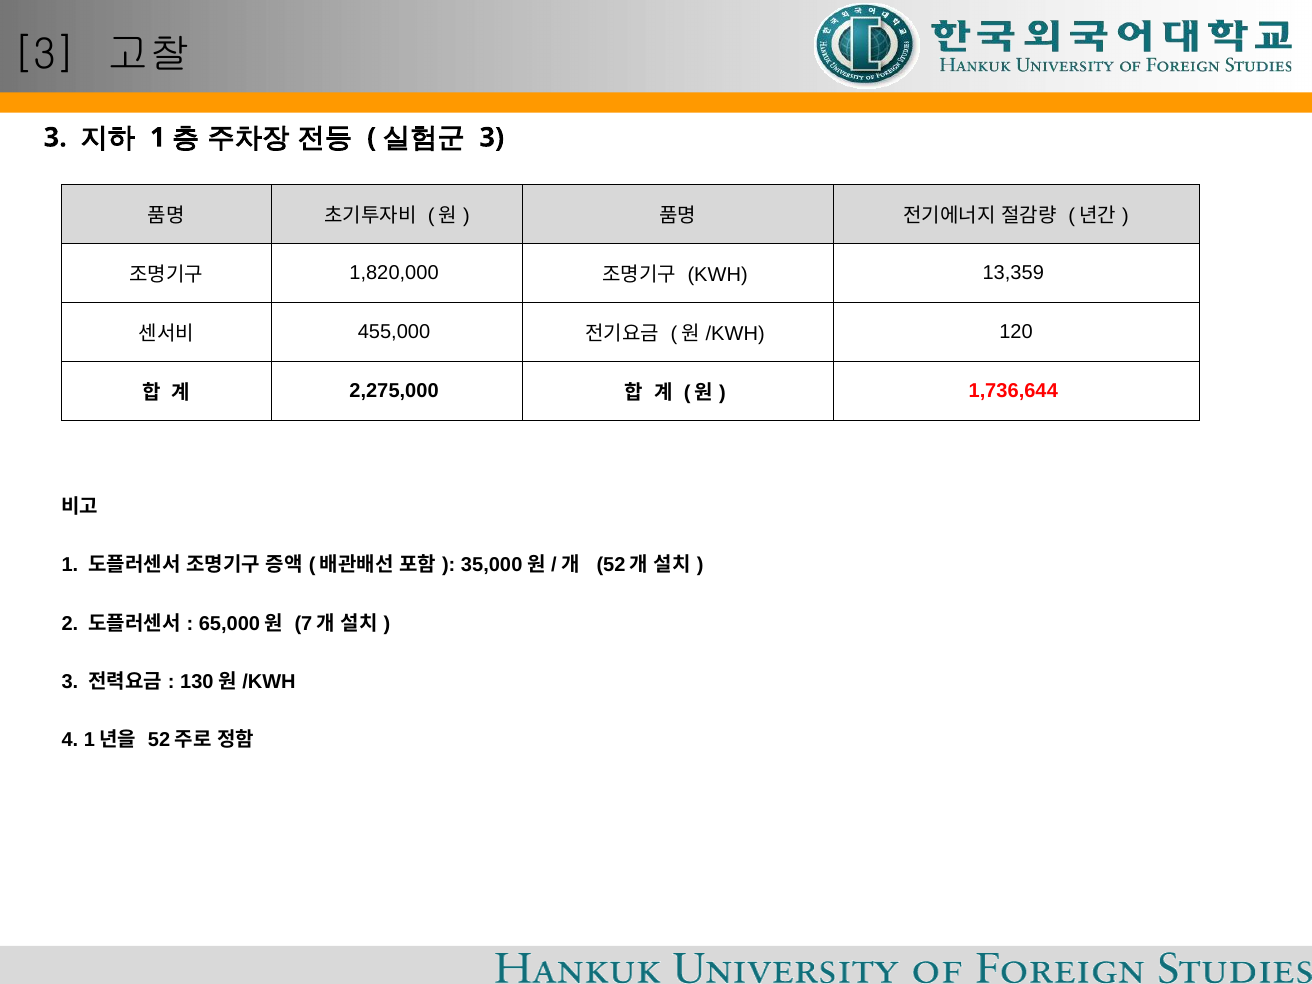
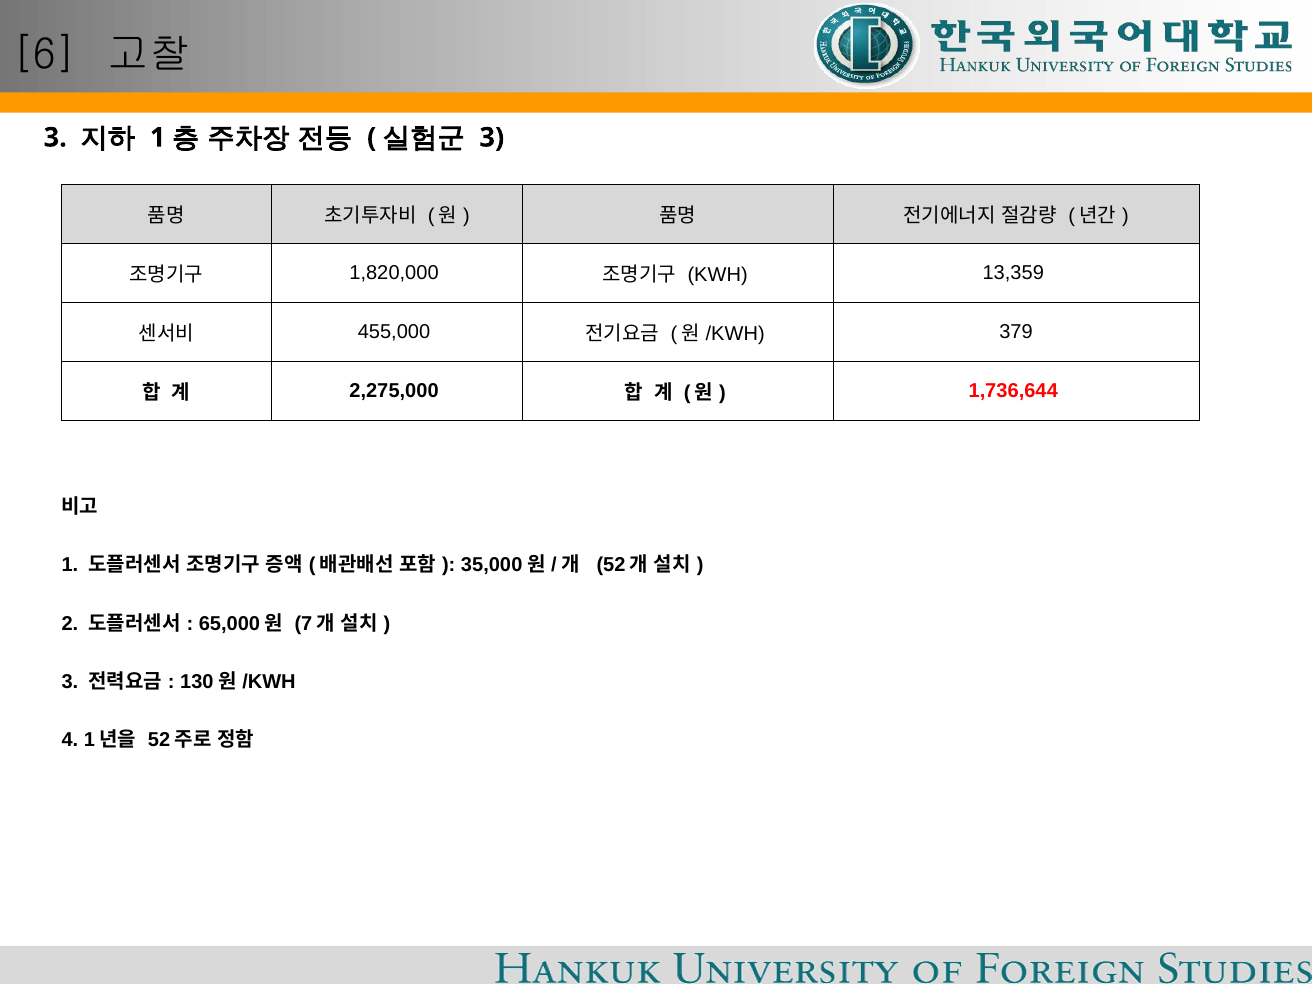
3: 3 -> 6 (44, 55)
120: 120 -> 379 (1016, 332)
